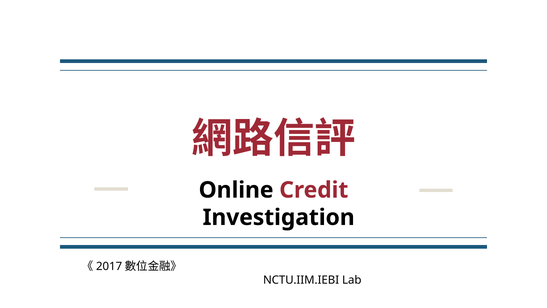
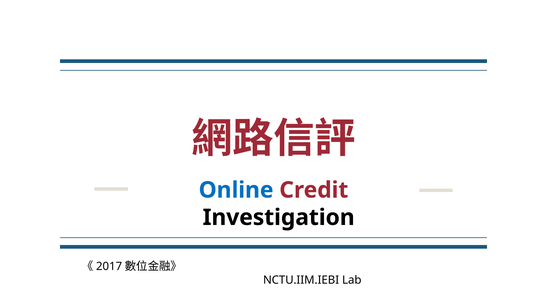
Online colour: black -> blue (236, 190)
